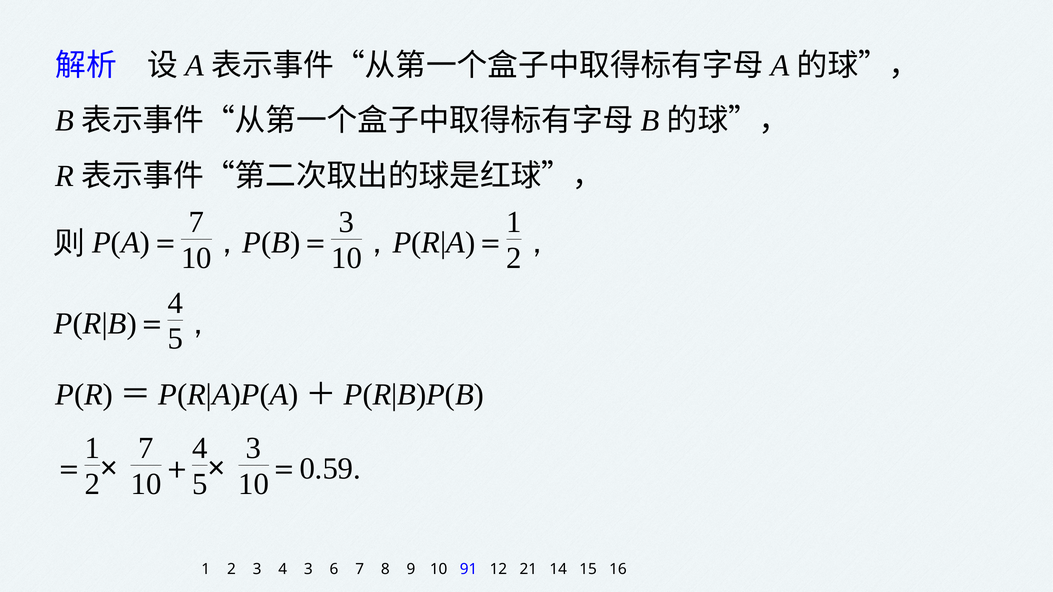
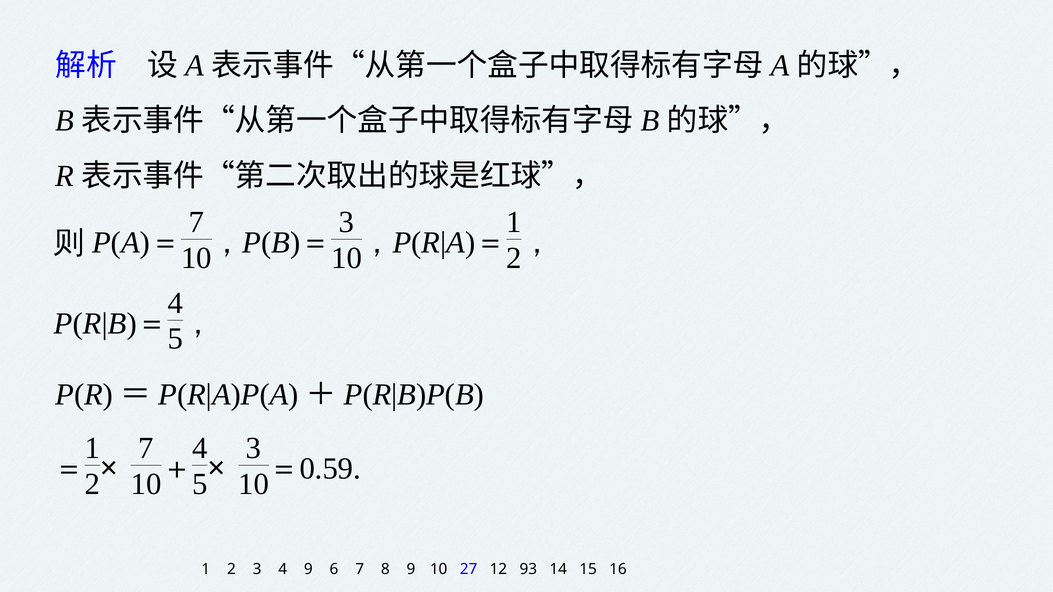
4 3: 3 -> 9 (308, 569)
91: 91 -> 27 (469, 569)
21: 21 -> 93 (528, 569)
